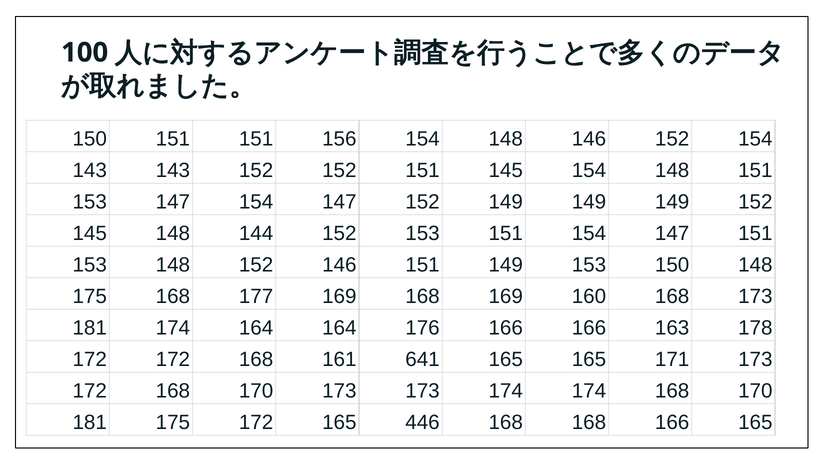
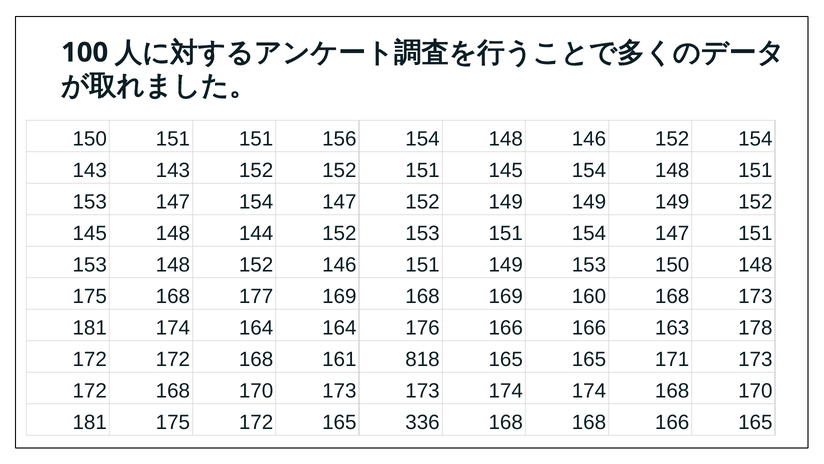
641: 641 -> 818 (423, 359)
446: 446 -> 336 (423, 422)
